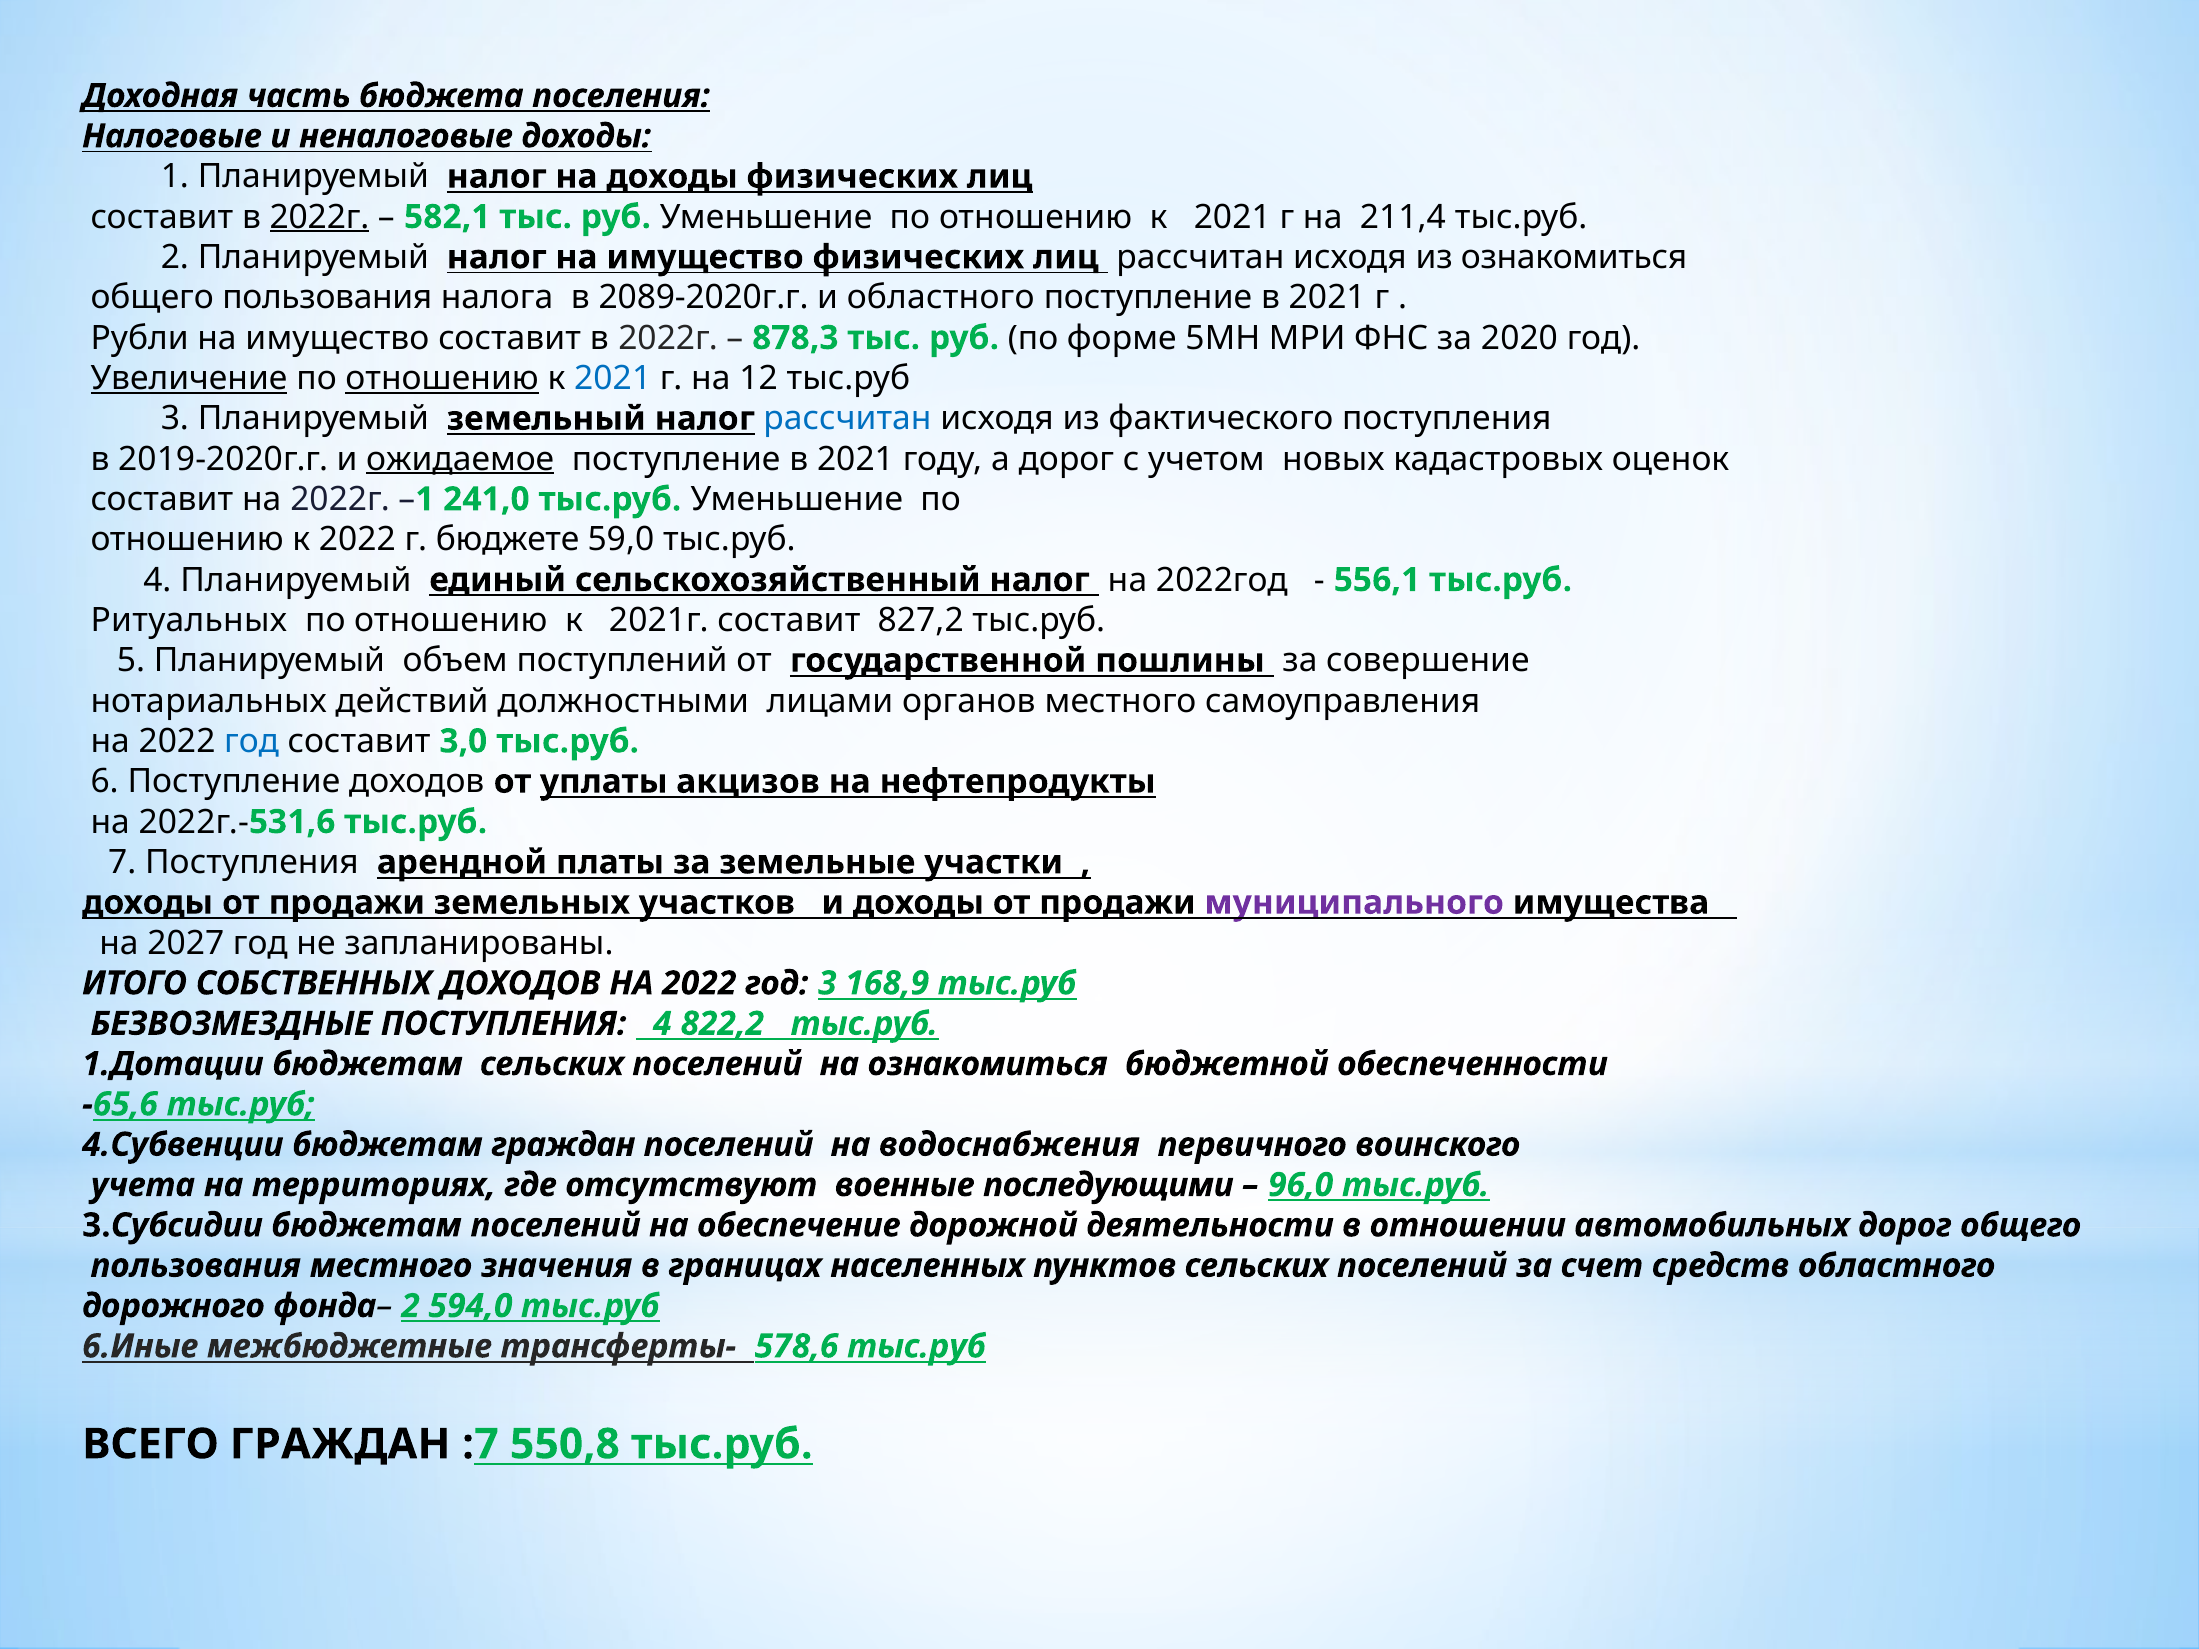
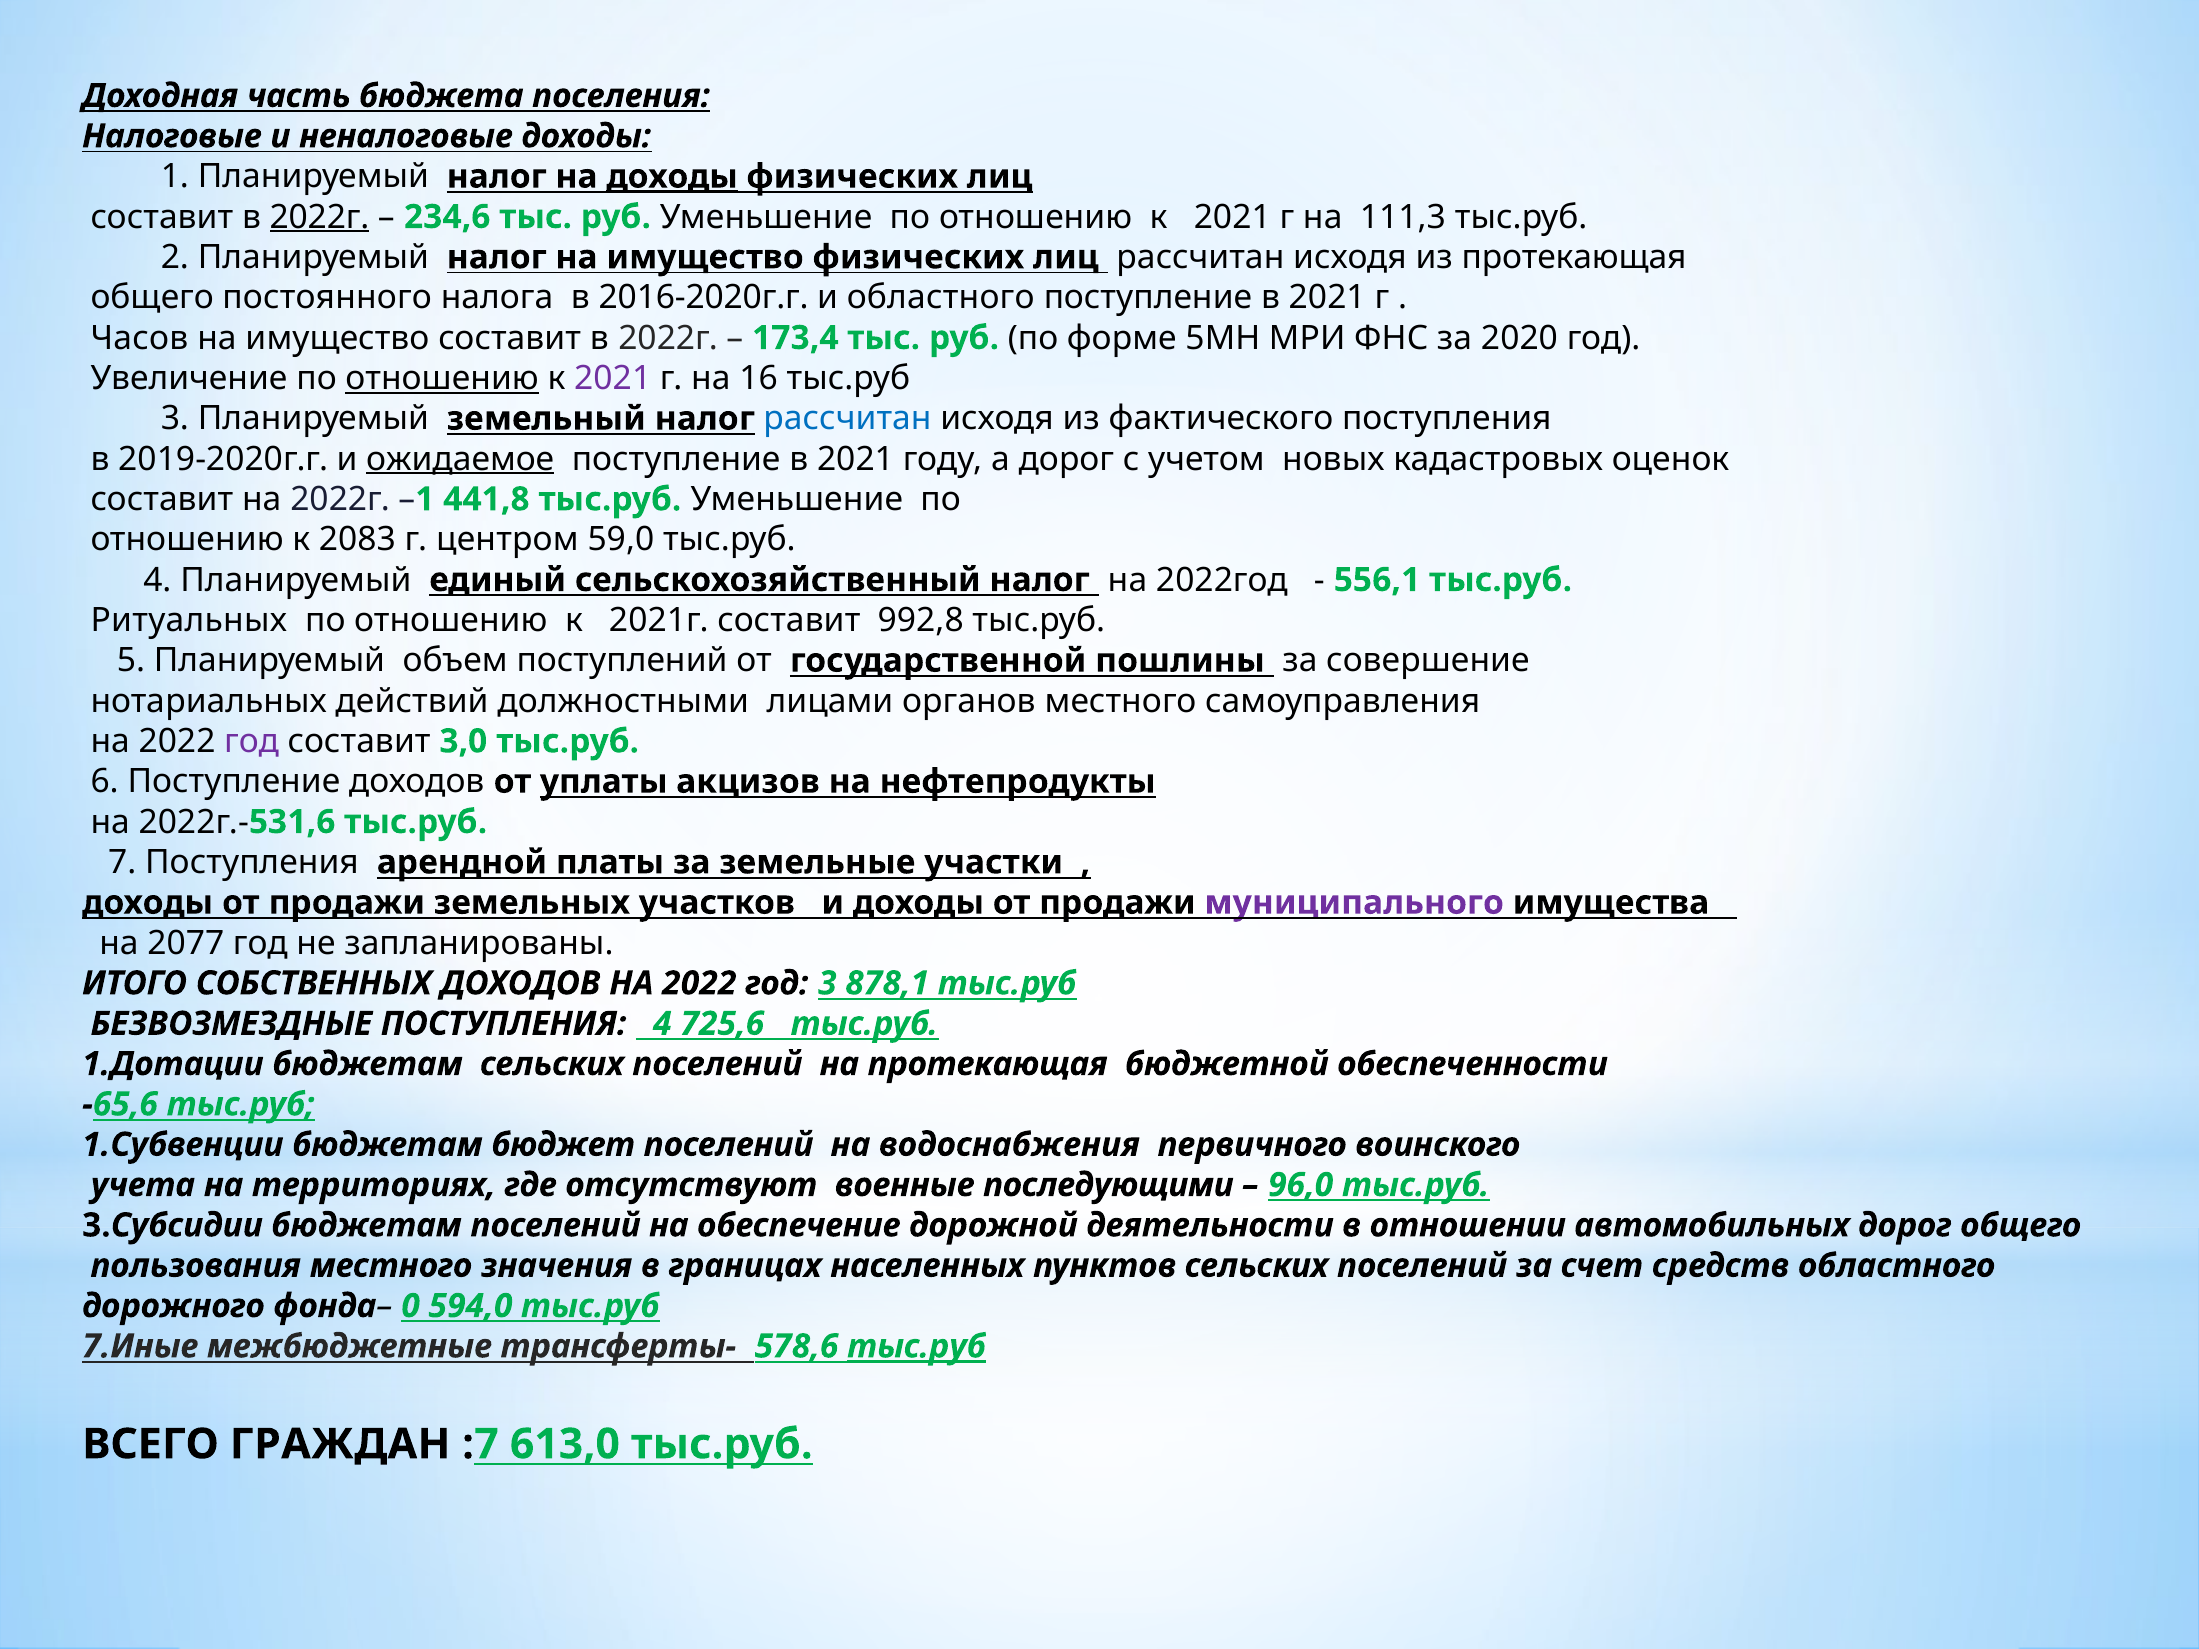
доходы underline: none -> present (672, 177)
582,1: 582,1 -> 234,6 (447, 217)
211,4: 211,4 -> 111,3 (1403, 217)
из ознакомиться: ознакомиться -> протекающая (1574, 257)
пользования: пользования -> постоянного (327, 298)
2089-2020г.г: 2089-2020г.г -> 2016-2020г.г (704, 298)
Рубли: Рубли -> Часов (139, 338)
878,3: 878,3 -> 173,4 (795, 338)
Увеличение underline: present -> none (189, 378)
2021 colour: blue -> purple (613, 378)
12: 12 -> 16 (759, 378)
241,0: 241,0 -> 441,8 (486, 499)
к 2022: 2022 -> 2083 (357, 540)
бюджете: бюджете -> центром (507, 540)
827,2: 827,2 -> 992,8 (921, 620)
год colour: blue -> purple (252, 741)
2027: 2027 -> 2077 (186, 943)
168,9: 168,9 -> 878,1 (887, 983)
822,2: 822,2 -> 725,6 (722, 1024)
на ознакомиться: ознакомиться -> протекающая (988, 1064)
4.Субвенции: 4.Субвенции -> 1.Субвенции (183, 1145)
бюджетам граждан: граждан -> бюджет (563, 1145)
фонда– 2: 2 -> 0 (411, 1306)
6.Иные: 6.Иные -> 7.Иные (140, 1347)
тыс.руб underline: none -> present (917, 1347)
550,8: 550,8 -> 613,0 (565, 1444)
